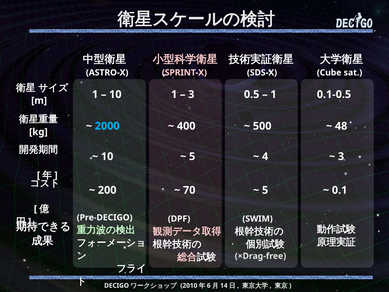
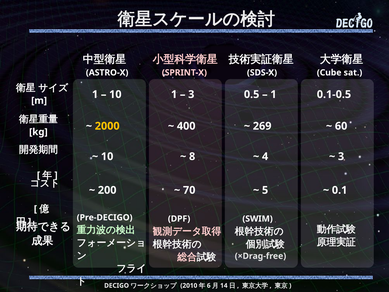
2000 colour: light blue -> yellow (107, 126)
500: 500 -> 269 (262, 126)
48: 48 -> 60 (341, 126)
5: 5 -> 8 (192, 156)
